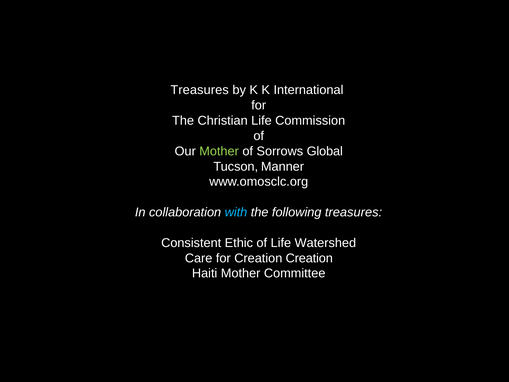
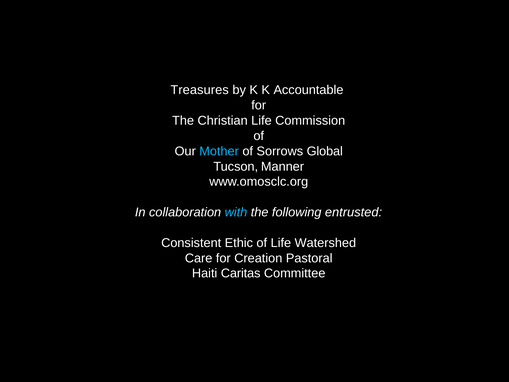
International: International -> Accountable (308, 90)
Mother colour: light green -> light blue (219, 151)
following treasures: treasures -> entrusted (354, 212)
Creation Creation: Creation -> Pastoral (309, 258)
Haiti Mother: Mother -> Caritas (241, 273)
